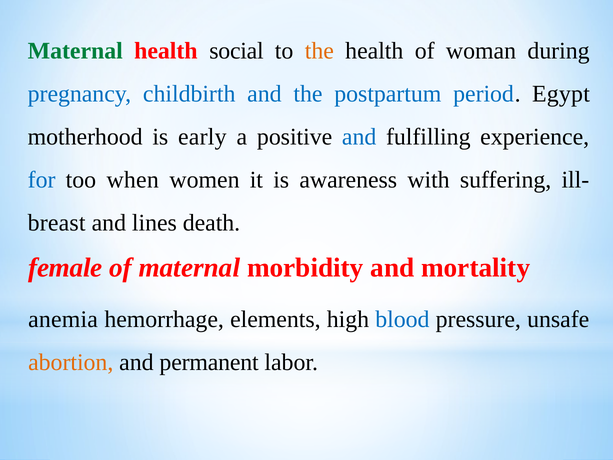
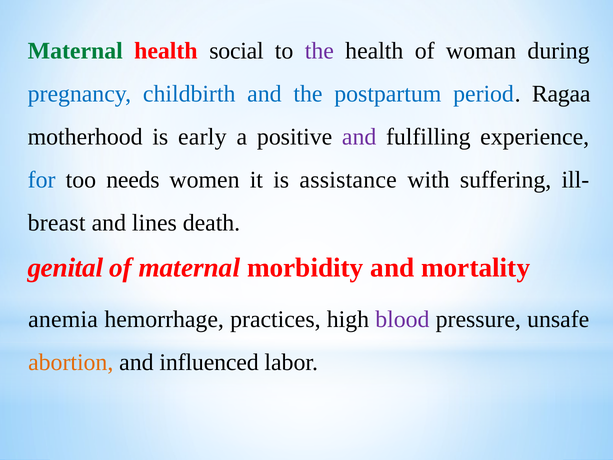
the colour: orange -> purple (319, 51)
Egypt: Egypt -> Ragaa (561, 94)
and colour: blue -> purple (359, 137)
when: when -> needs (133, 180)
awareness: awareness -> assistance (348, 180)
female: female -> genital (65, 267)
elements: elements -> practices (275, 319)
blood colour: blue -> purple (402, 319)
permanent: permanent -> influenced (209, 362)
